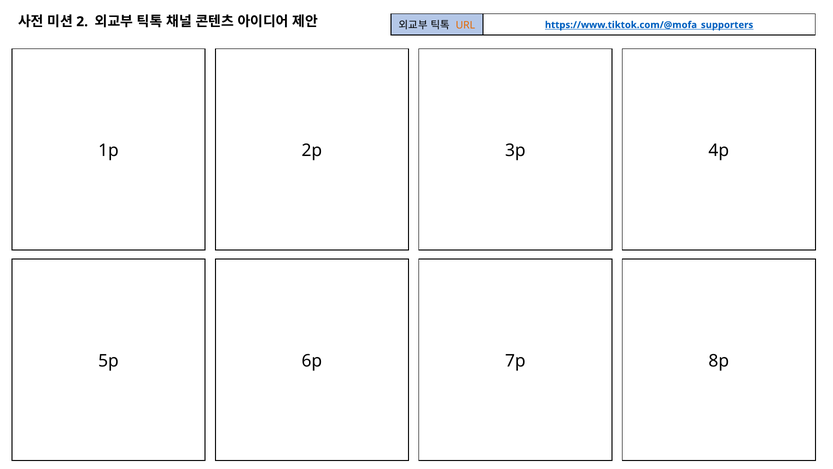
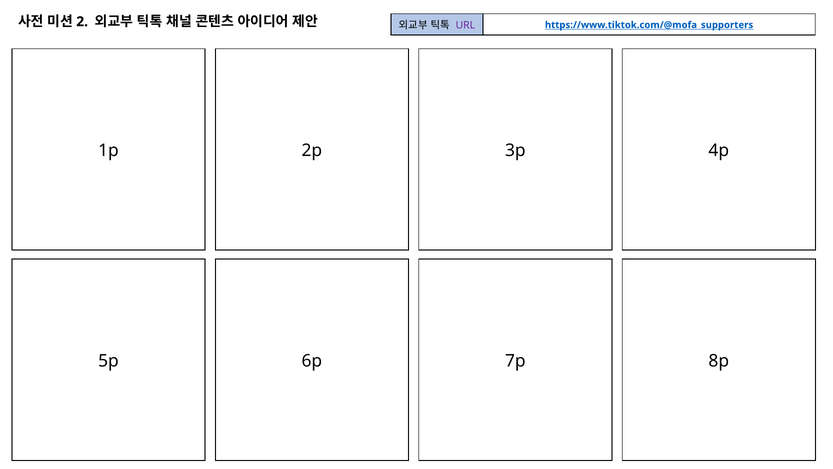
URL colour: orange -> purple (465, 25)
